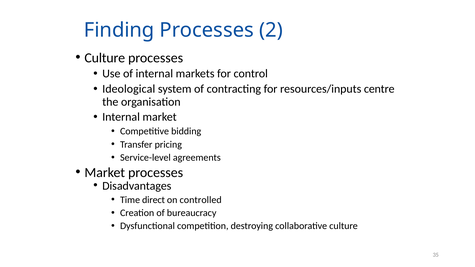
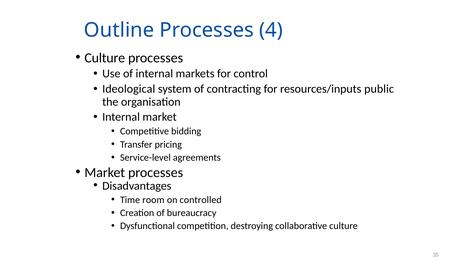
Finding: Finding -> Outline (119, 30)
2: 2 -> 4 (271, 30)
centre: centre -> public (379, 89)
direct: direct -> room (153, 200)
